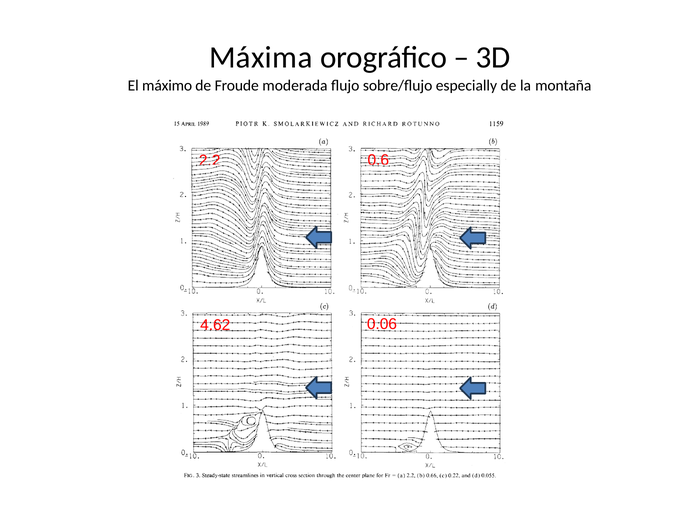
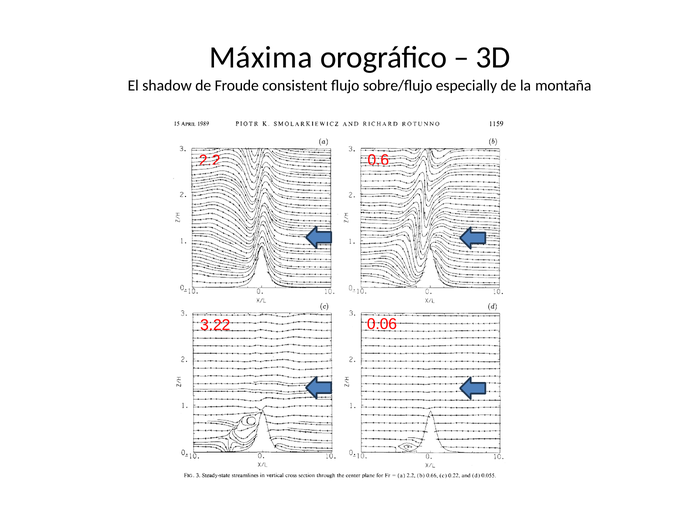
máximo: máximo -> shadow (167, 86)
moderada: moderada -> consistent (295, 86)
4.62: 4.62 -> 3.22 (215, 324)
